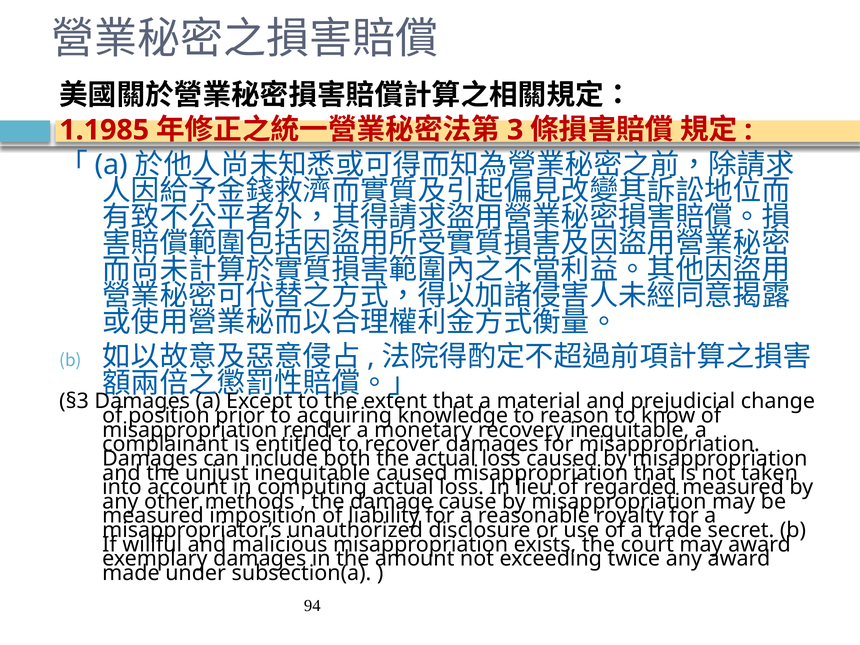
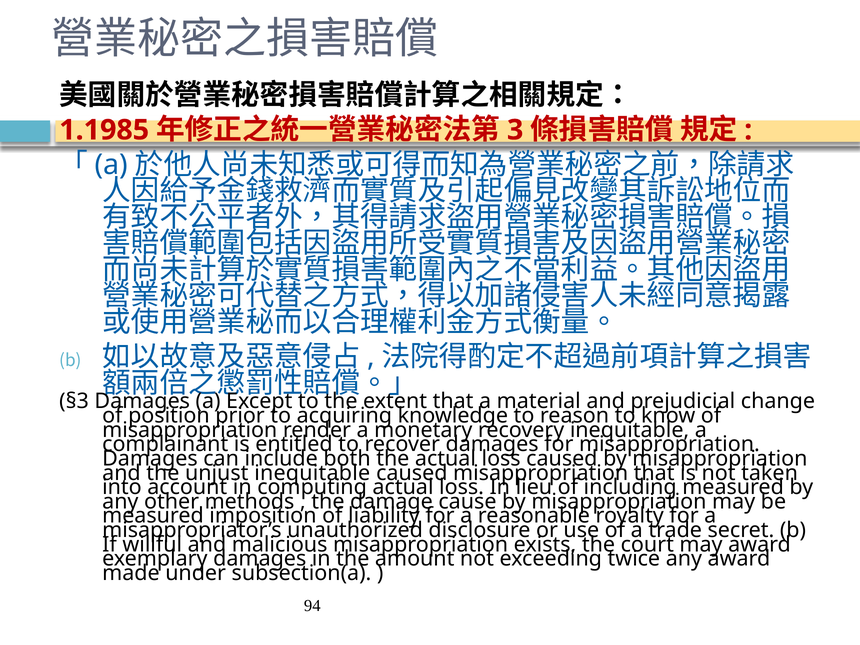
regarded: regarded -> including (630, 487)
